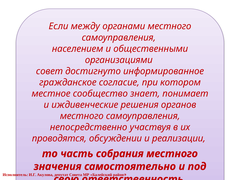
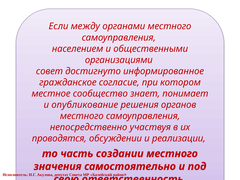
иждивенческие: иждивенческие -> опубликование (85, 105)
собрания: собрания -> создании (120, 154)
